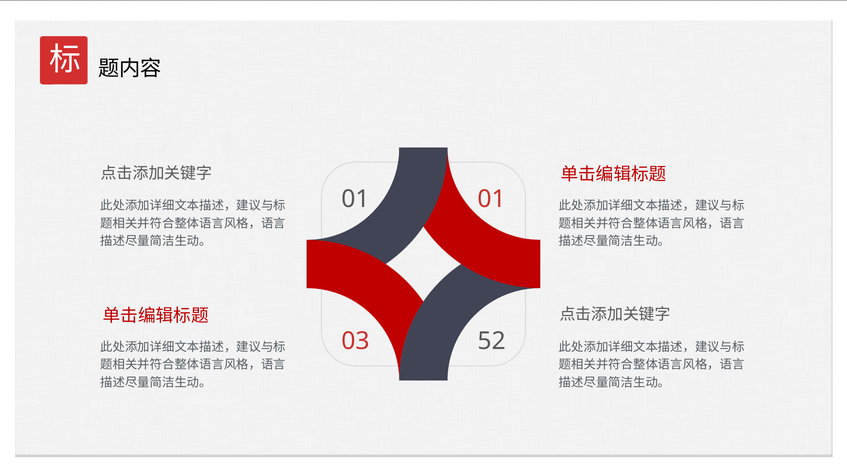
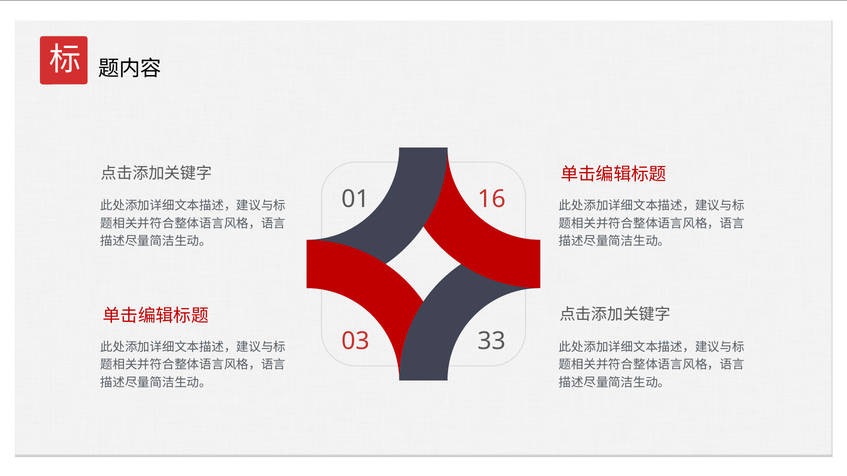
01 01: 01 -> 16 (492, 199)
52: 52 -> 33 (492, 342)
